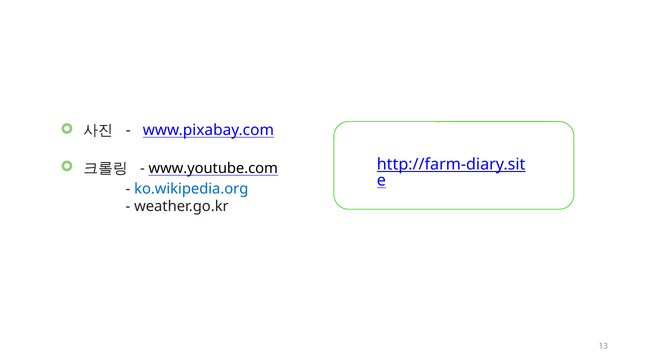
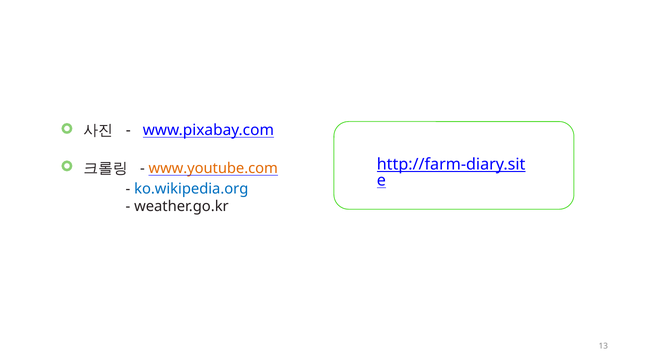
www.youtube.com colour: black -> orange (213, 168)
